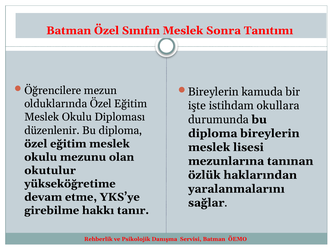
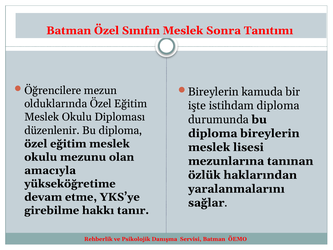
istihdam okullara: okullara -> diploma (278, 106)
okutulur: okutulur -> amacıyla (50, 170)
